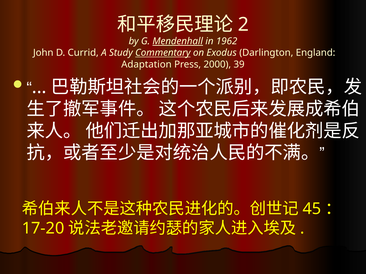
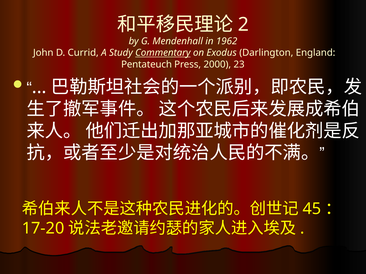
Mendenhall underline: present -> none (178, 41)
Adaptation: Adaptation -> Pentateuch (147, 64)
39: 39 -> 23 (239, 64)
